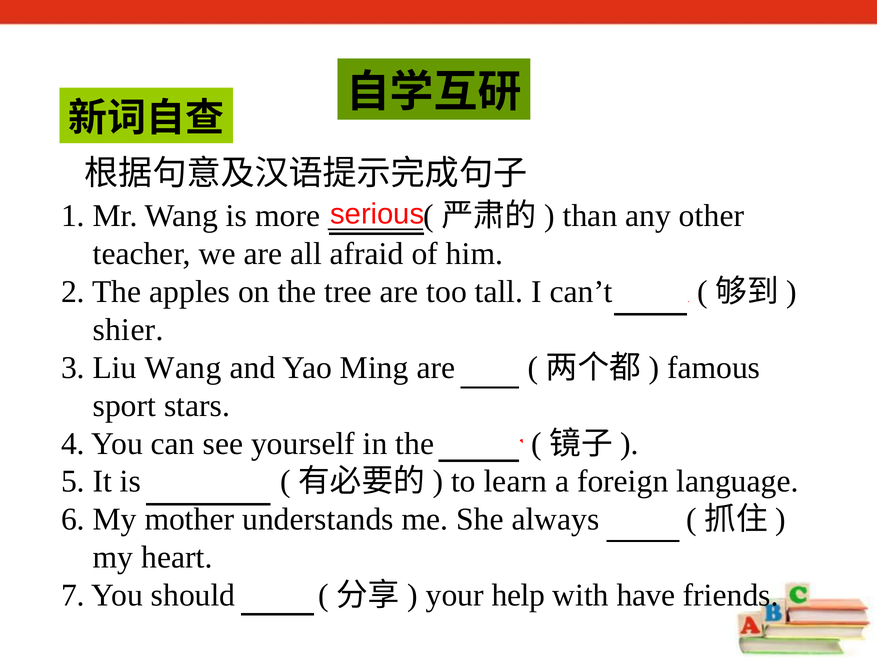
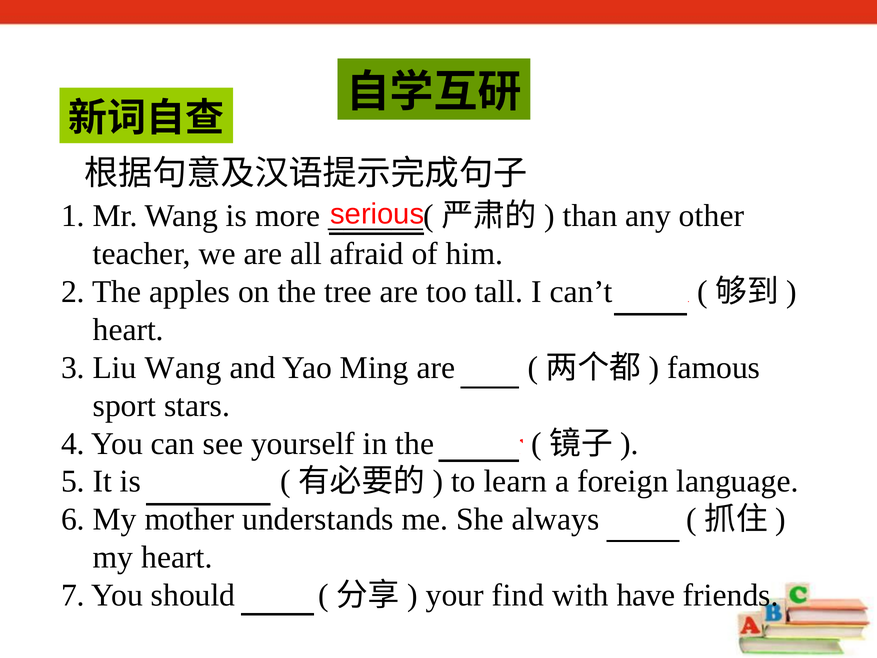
shier: shier -> heart (128, 329)
help: help -> find (518, 595)
